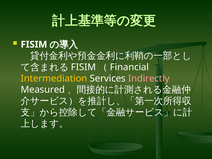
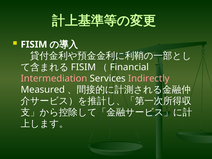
Intermediation colour: yellow -> pink (54, 78)
